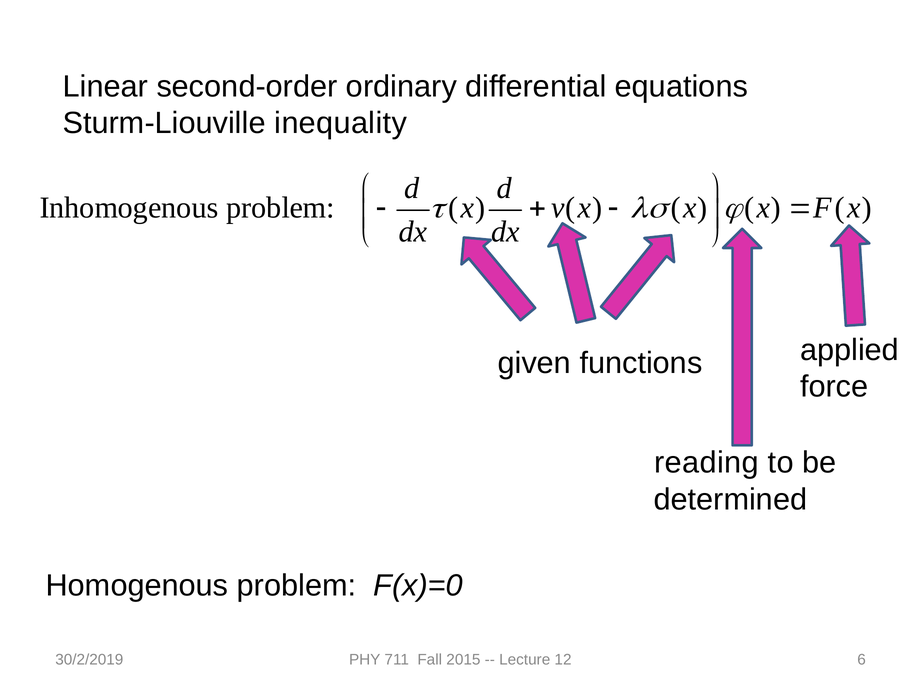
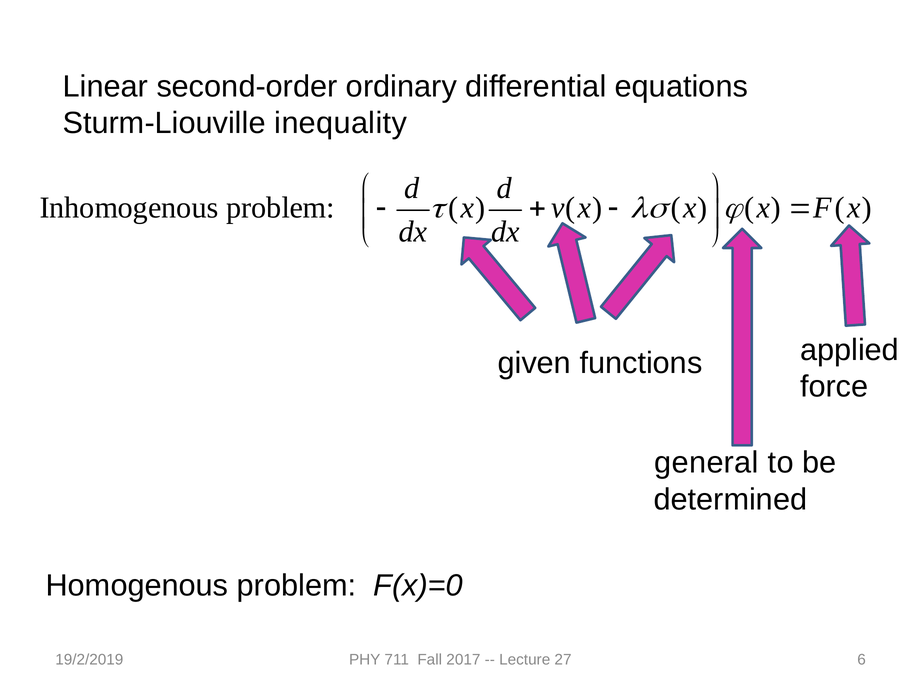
reading: reading -> general (707, 463)
30/2/2019: 30/2/2019 -> 19/2/2019 (89, 660)
2015: 2015 -> 2017 (463, 660)
12: 12 -> 27 (563, 660)
